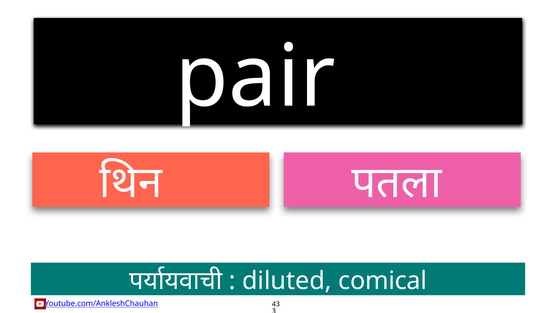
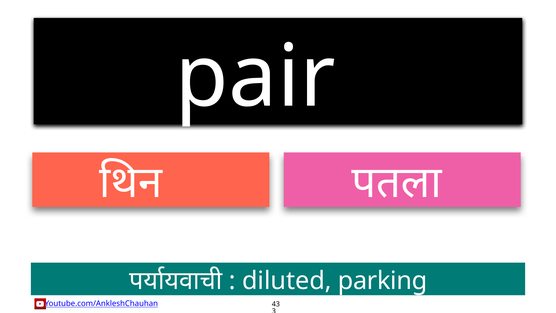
comical: comical -> parking (383, 280)
